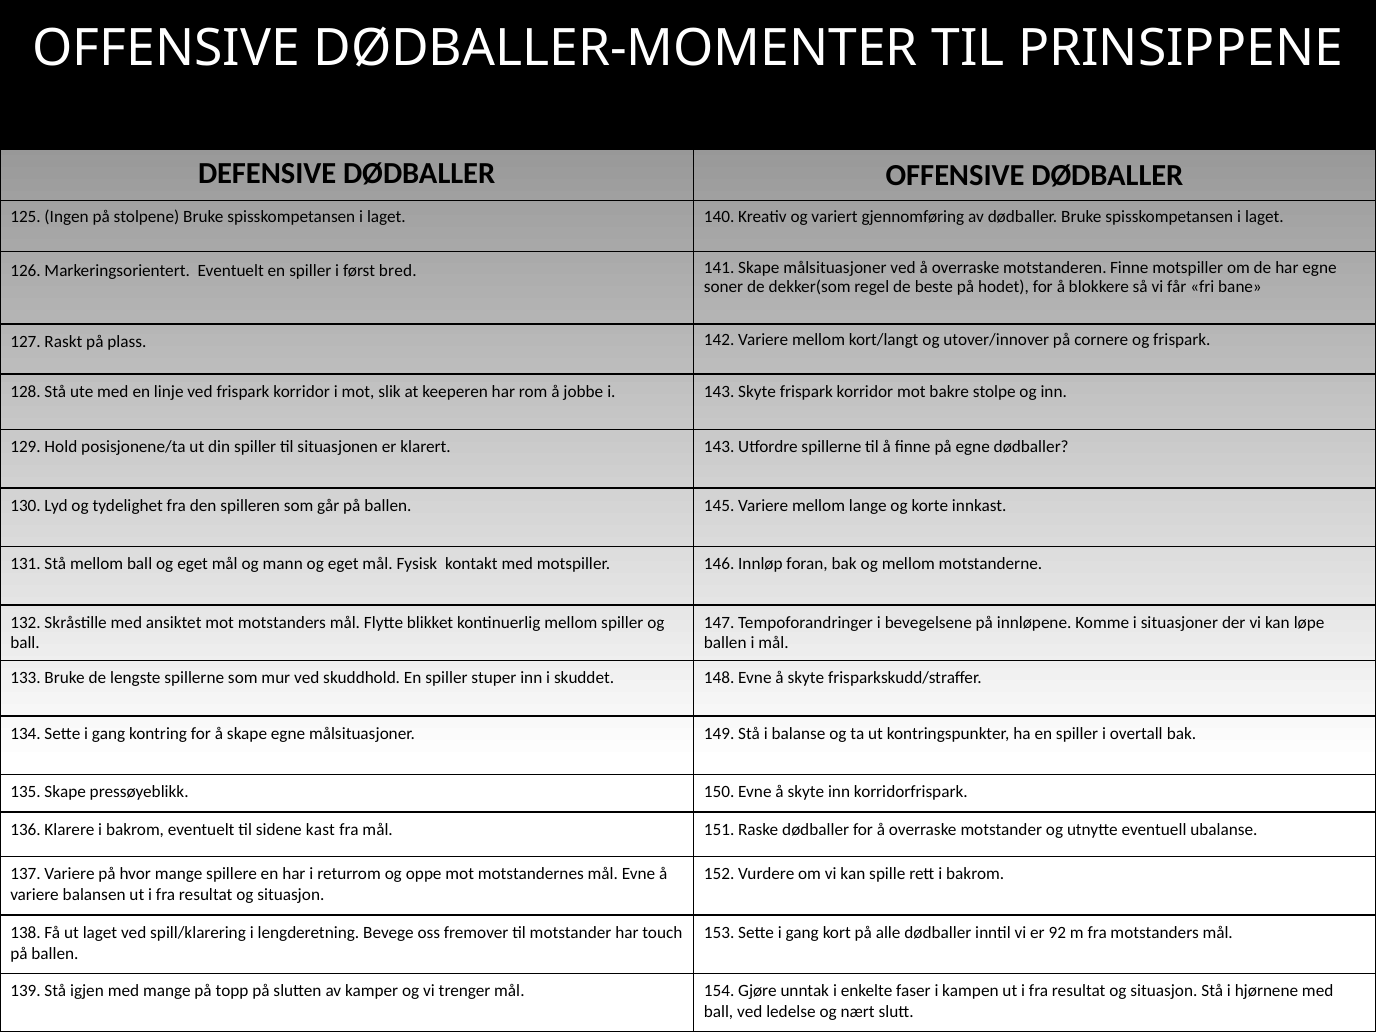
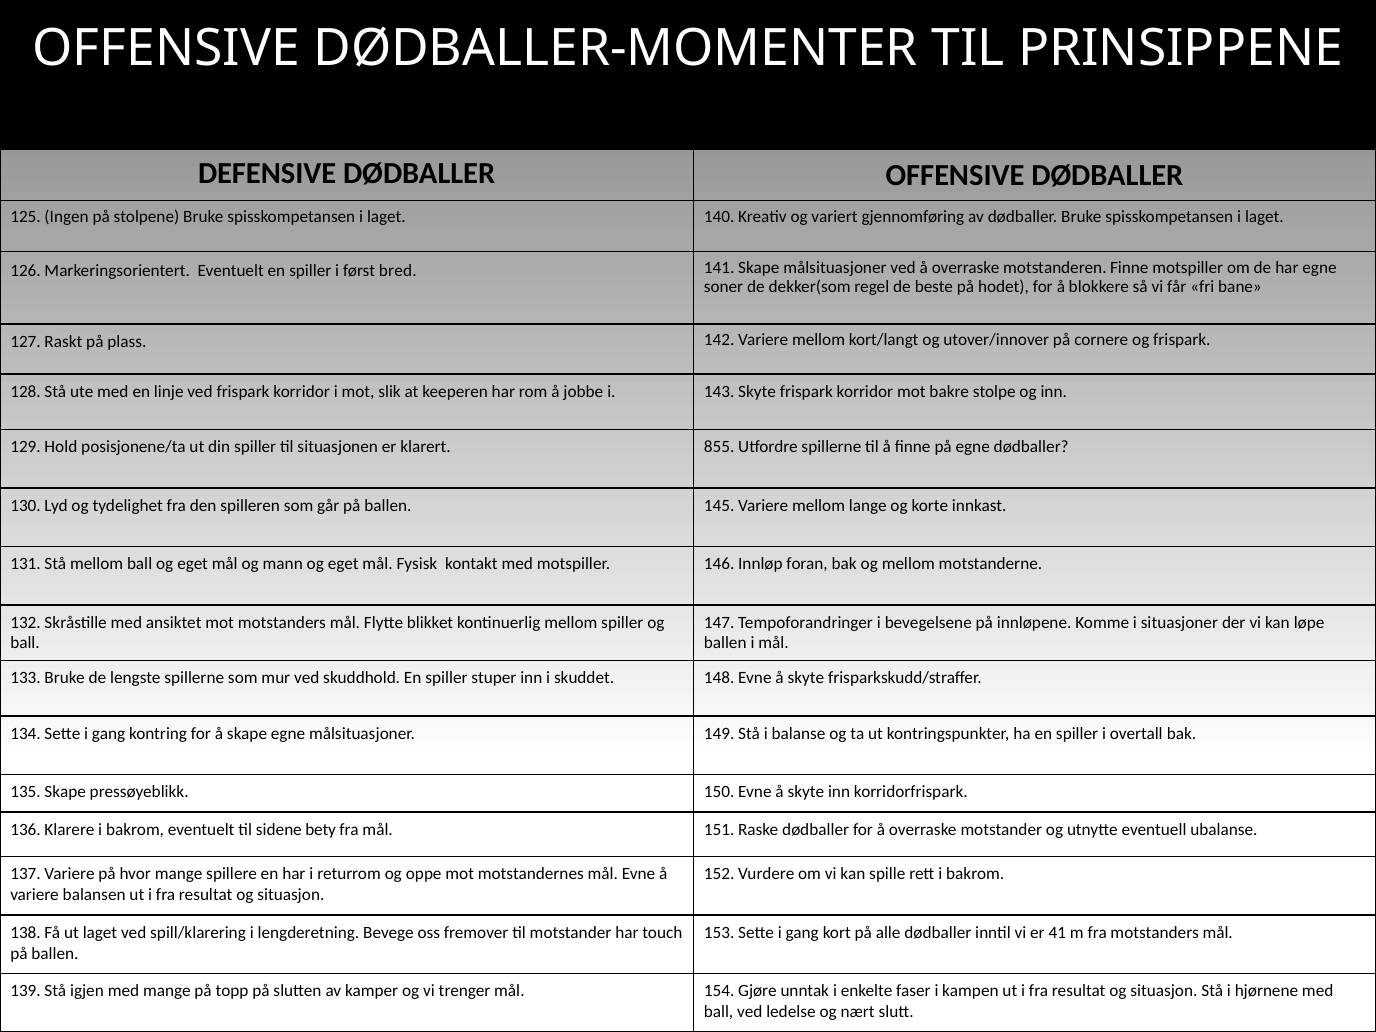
klarert 143: 143 -> 855 (719, 447)
kast: kast -> bety (321, 830)
92: 92 -> 41 (1057, 933)
